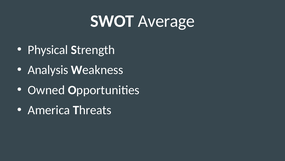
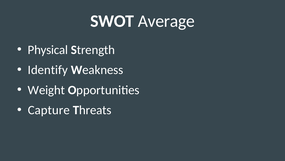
Analysis: Analysis -> Identify (48, 70)
Owned: Owned -> Weight (46, 90)
America: America -> Capture (49, 110)
